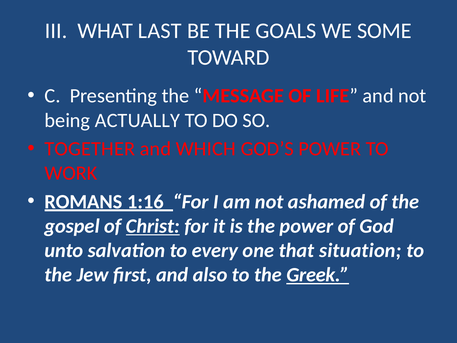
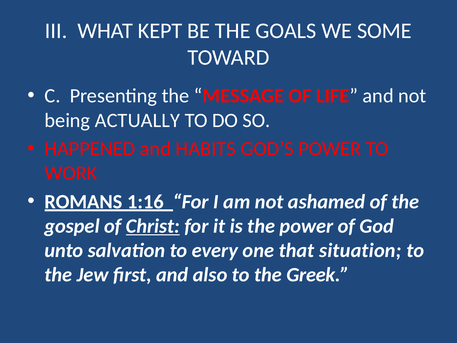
LAST: LAST -> KEPT (160, 31)
TOGETHER: TOGETHER -> HAPPENED (90, 149)
WHICH: WHICH -> HABITS (206, 149)
Greek underline: present -> none (318, 275)
